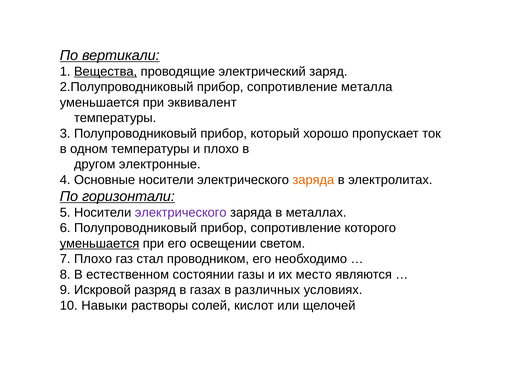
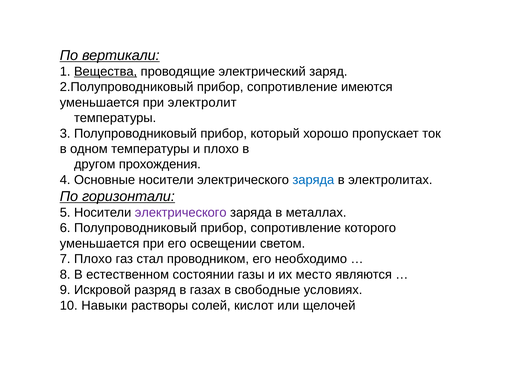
металла: металла -> имеются (367, 87)
эквивалент: эквивалент -> электролит (202, 102)
электронные: электронные -> прохождения (160, 164)
заряда colour: orange -> blue (313, 180)
уменьшается underline: present -> none (100, 243)
различных: различных -> свободные (267, 289)
